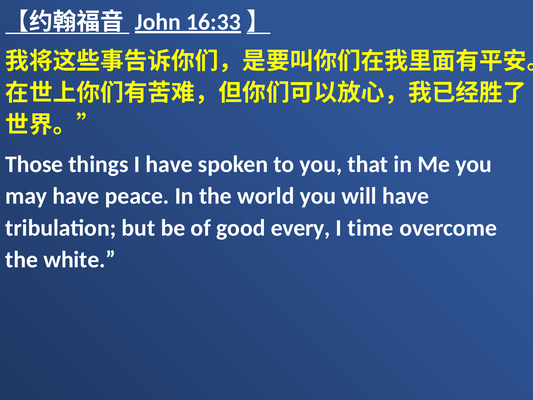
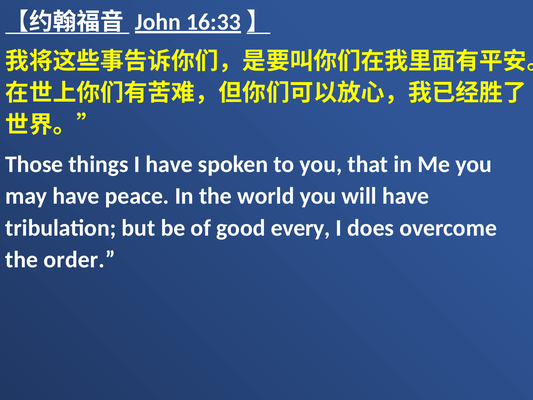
time: time -> does (371, 228)
white: white -> order (79, 260)
